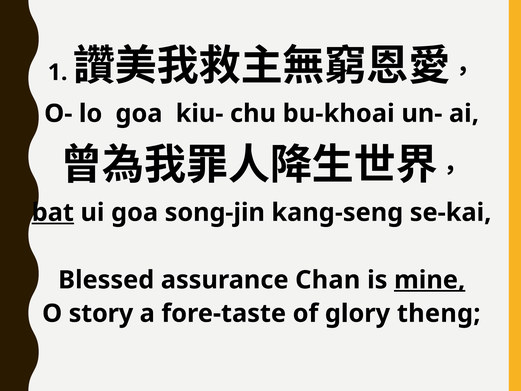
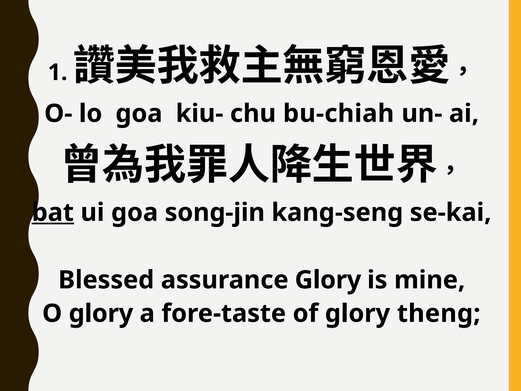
bu-khoai: bu-khoai -> bu-chiah (339, 113)
assurance Chan: Chan -> Glory (328, 280)
mine underline: present -> none (430, 280)
O story: story -> glory (101, 313)
